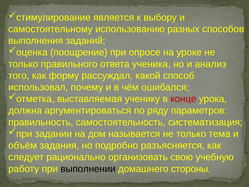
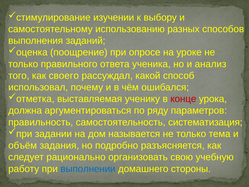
является: является -> изучении (114, 17)
форму: форму -> своего (64, 76)
выполнении colour: black -> blue (88, 169)
